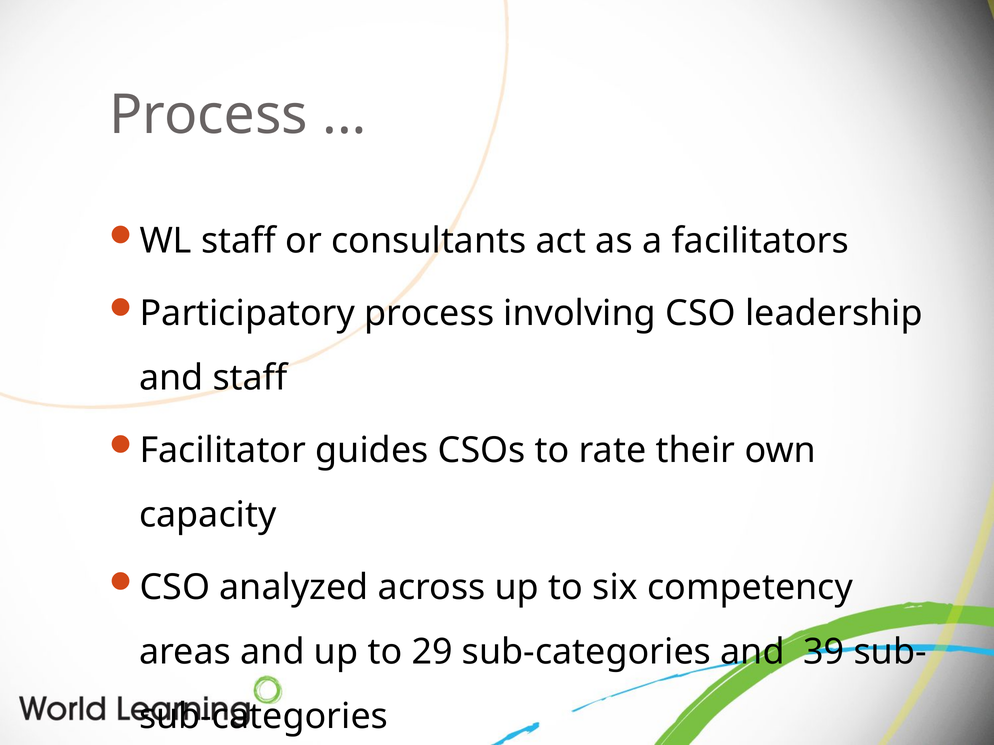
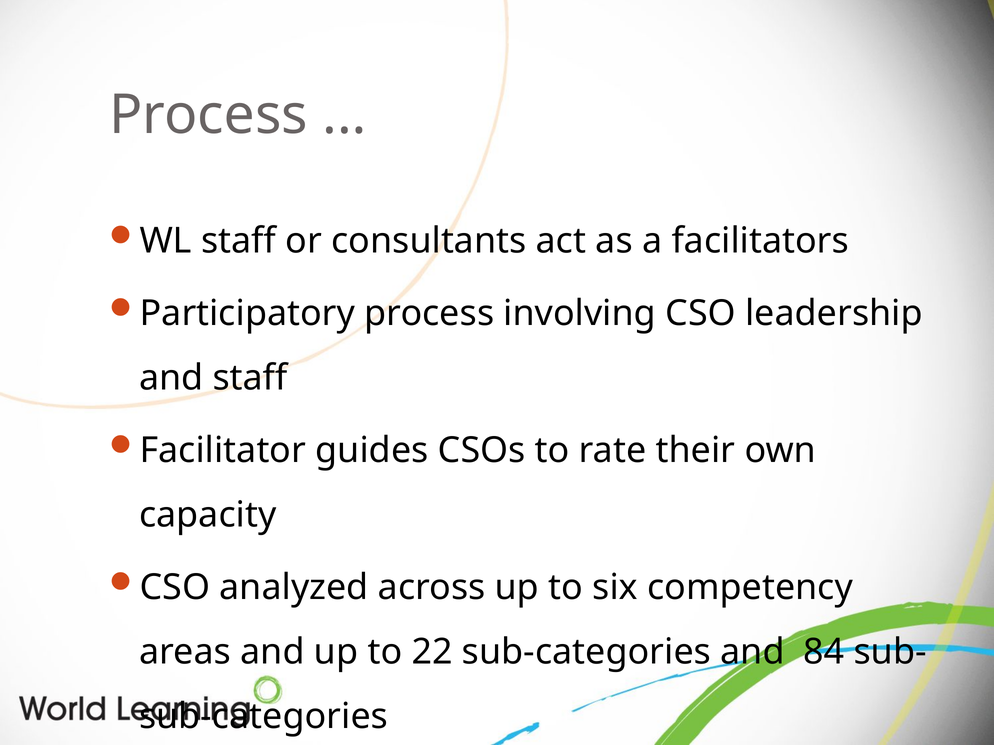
29: 29 -> 22 (432, 652)
39: 39 -> 84 (824, 652)
